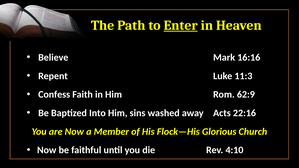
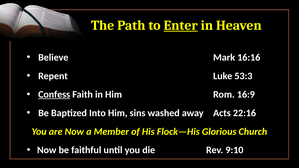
11:3: 11:3 -> 53:3 (243, 76)
Confess underline: none -> present (54, 95)
62:9: 62:9 -> 16:9 (246, 95)
4:10: 4:10 -> 9:10 (234, 150)
